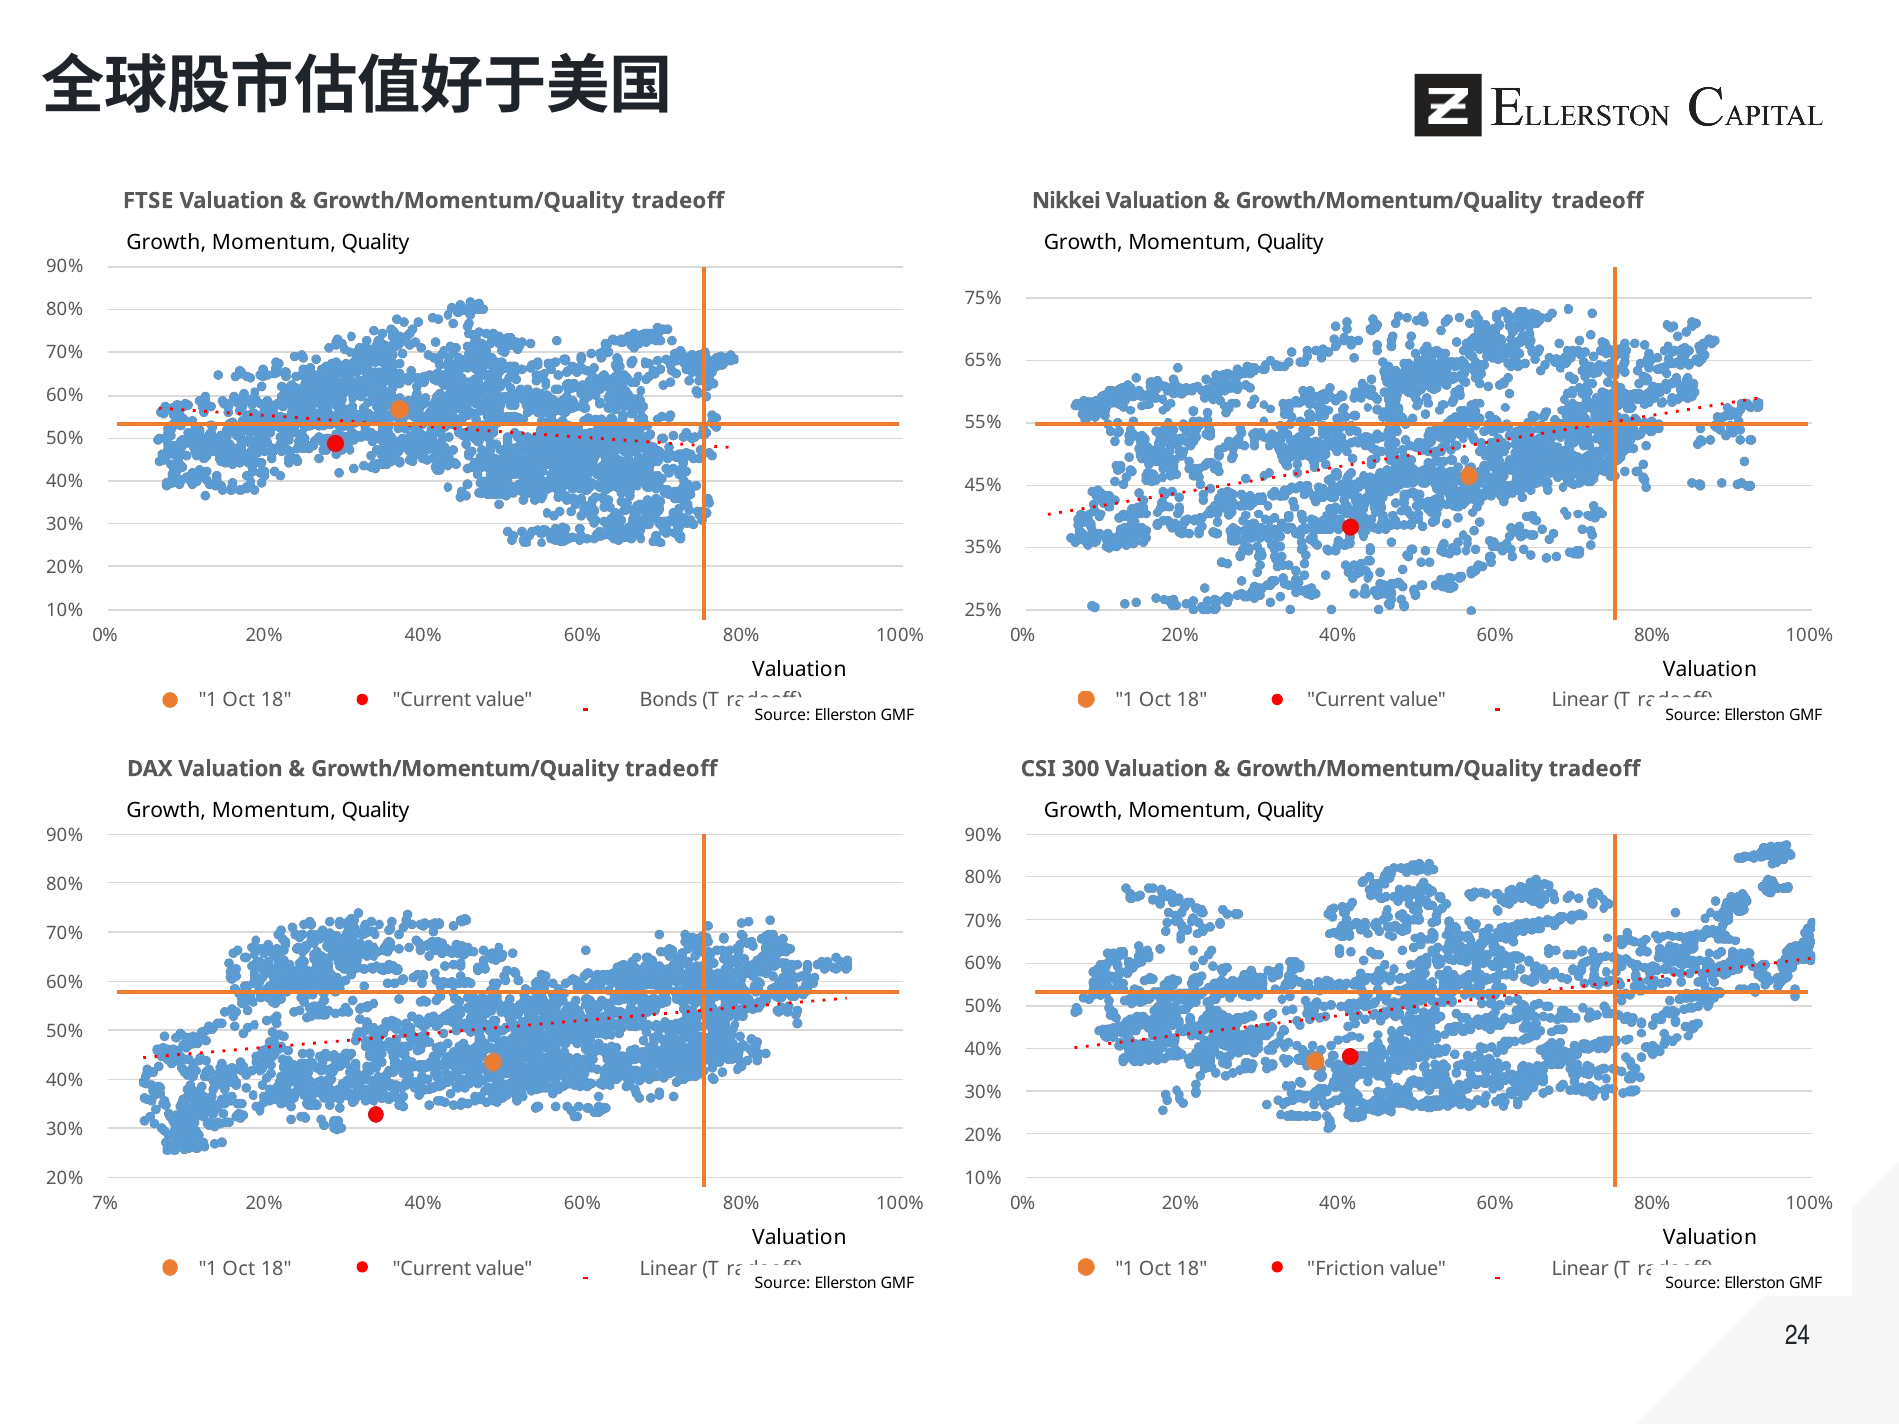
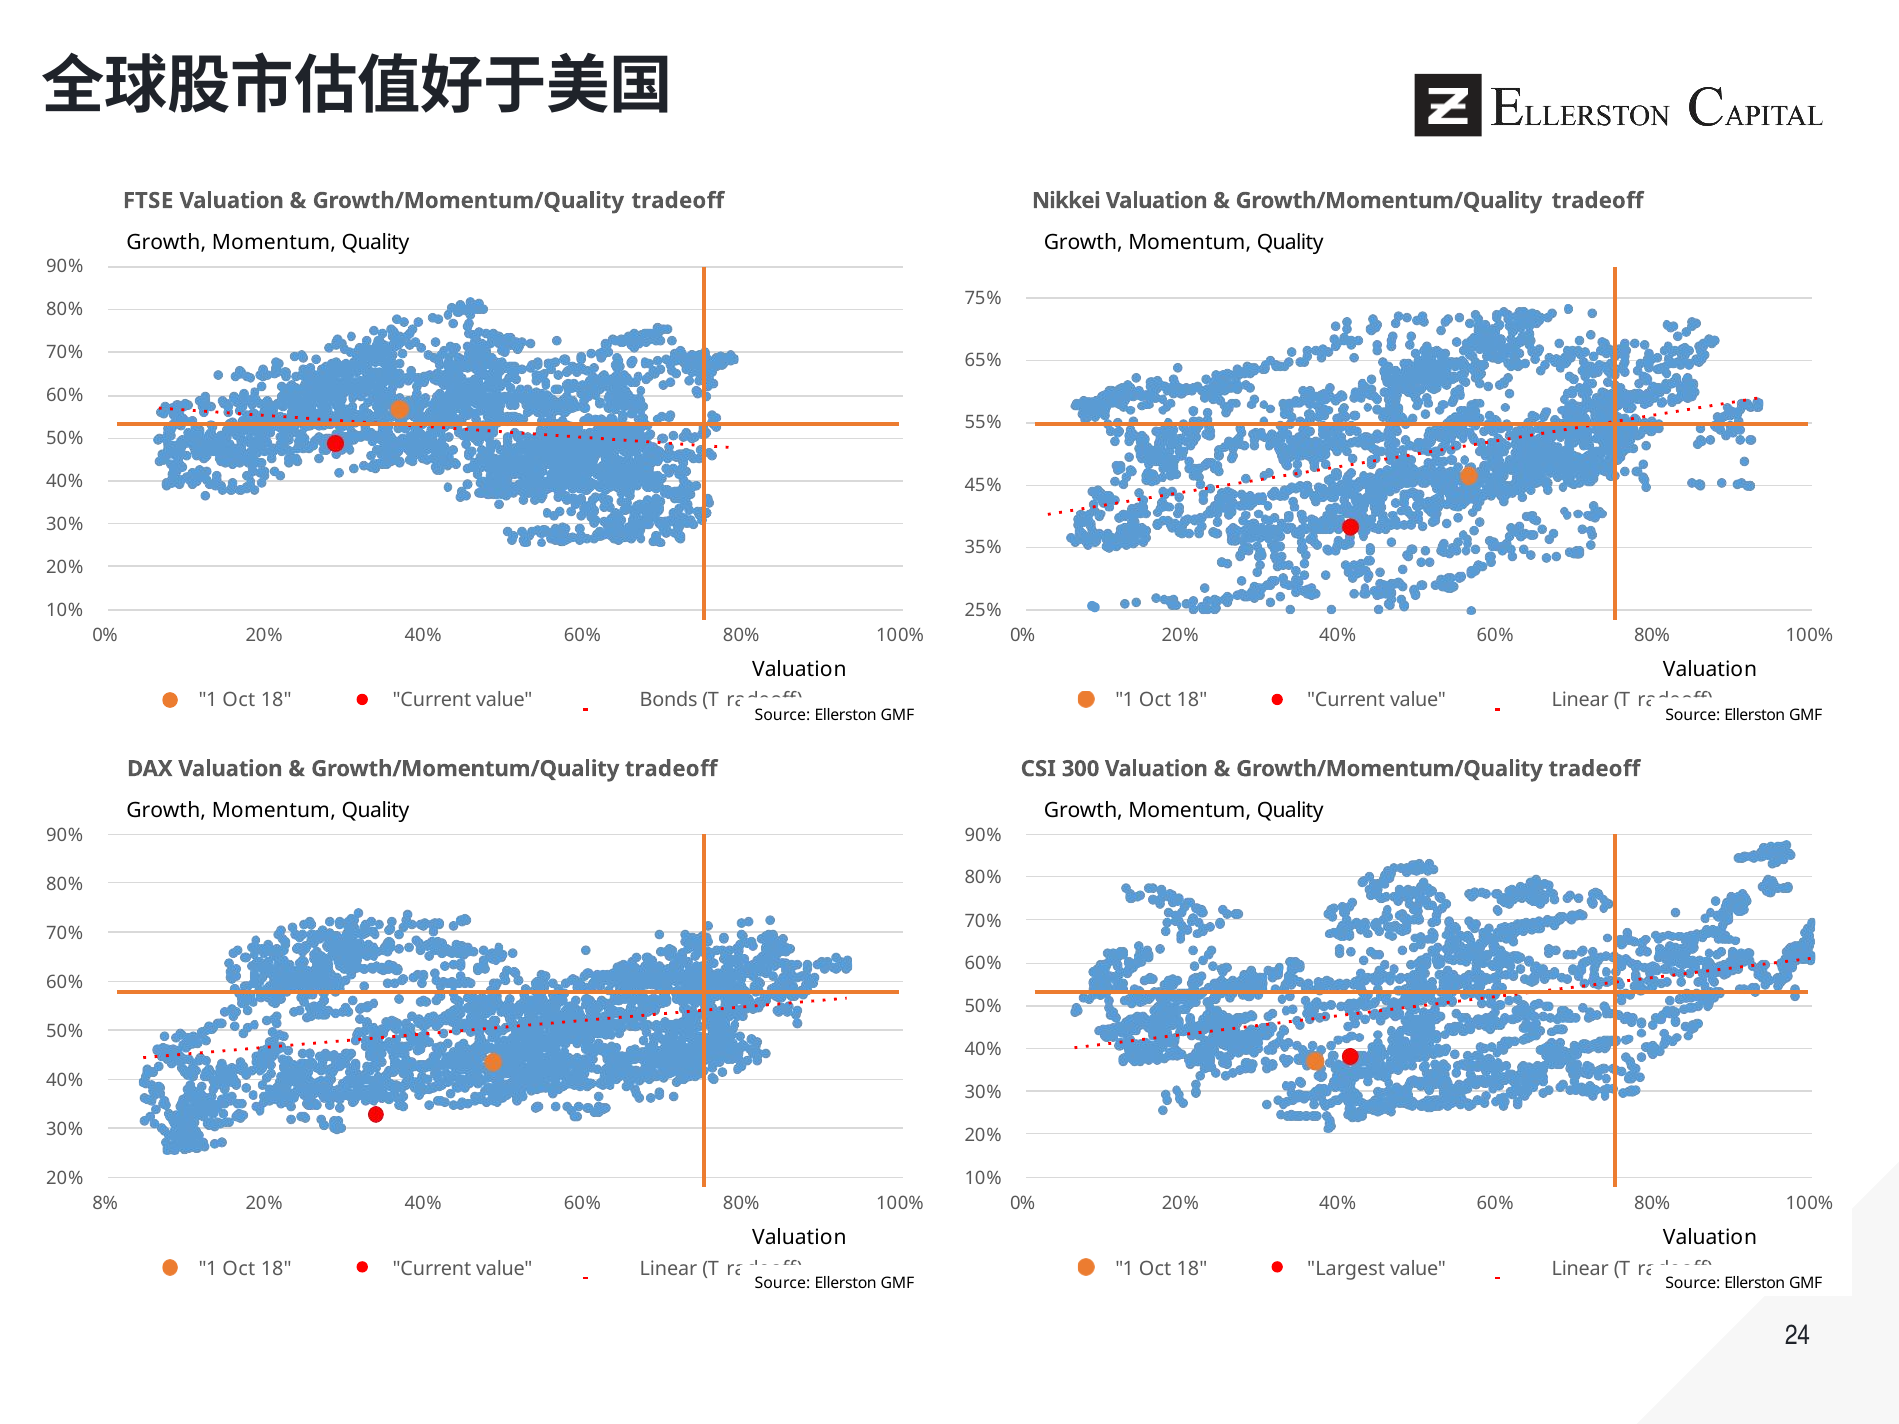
7%: 7% -> 8% (105, 1204)
Friction: Friction -> Largest (1346, 1269)
